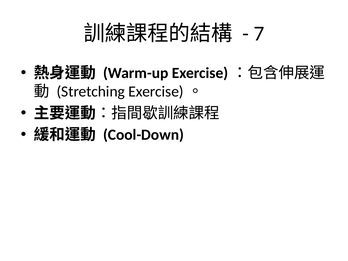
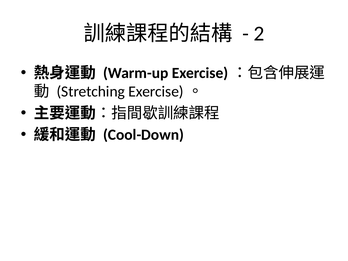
7: 7 -> 2 (259, 34)
